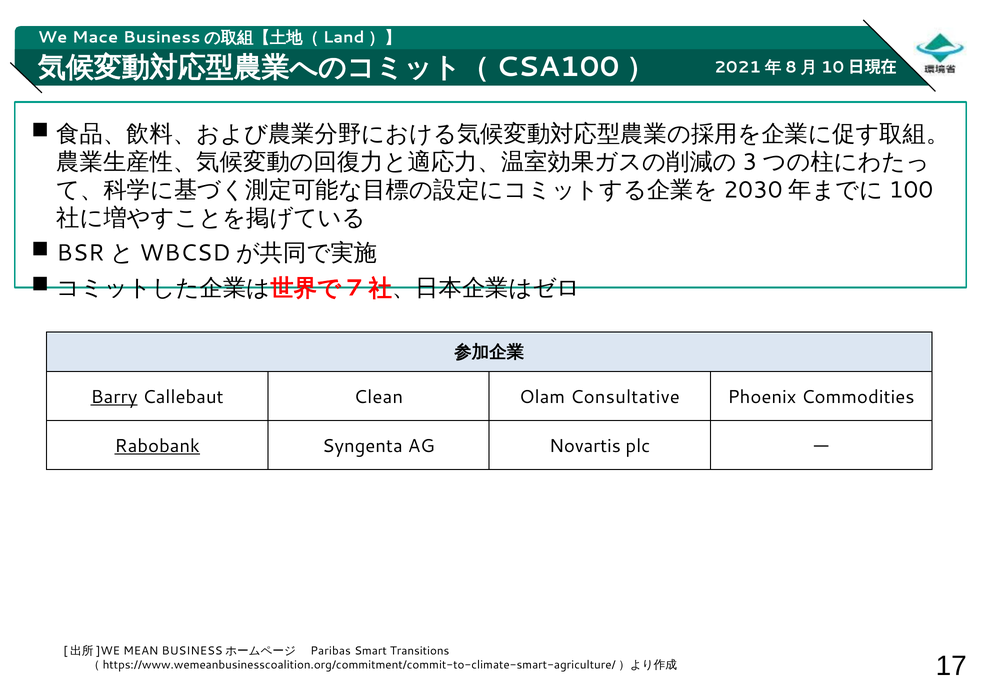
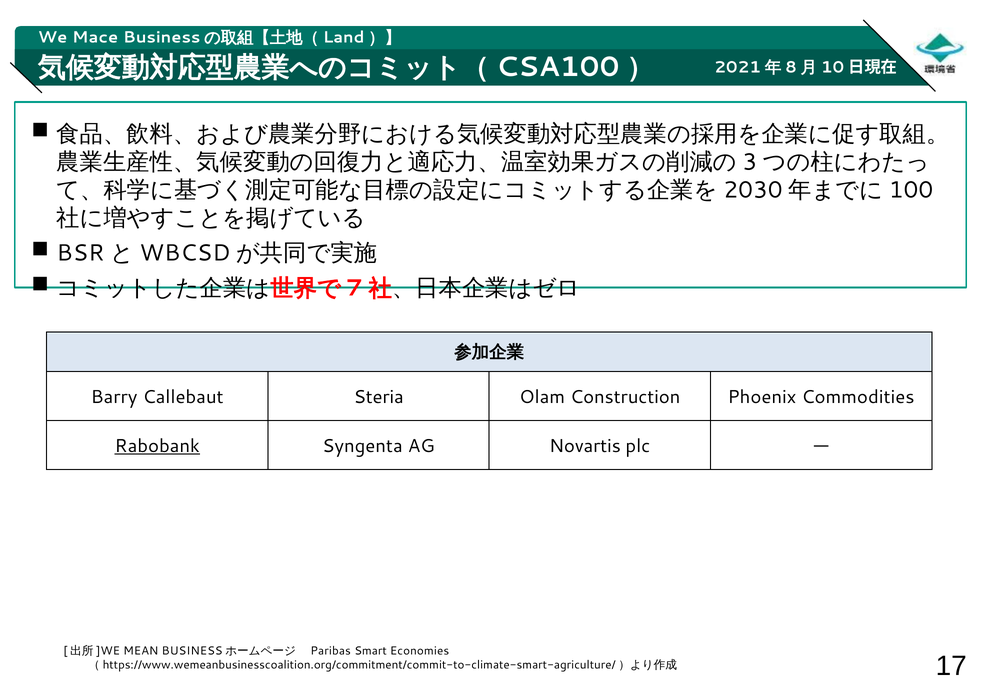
Barry underline: present -> none (114, 397)
Clean: Clean -> Steria (379, 397)
Consultative: Consultative -> Construction (625, 397)
Transitions: Transitions -> Economies (420, 650)
